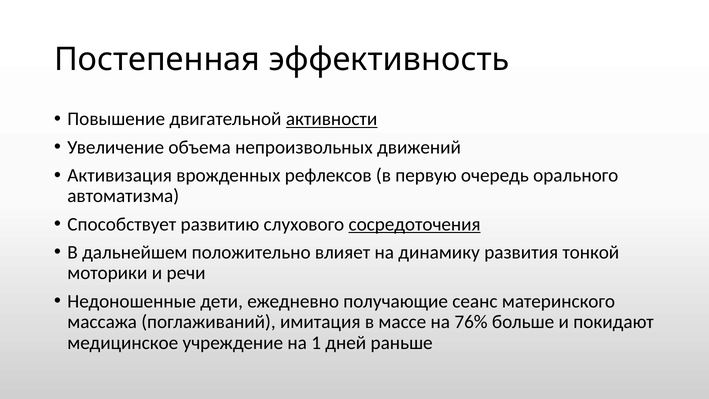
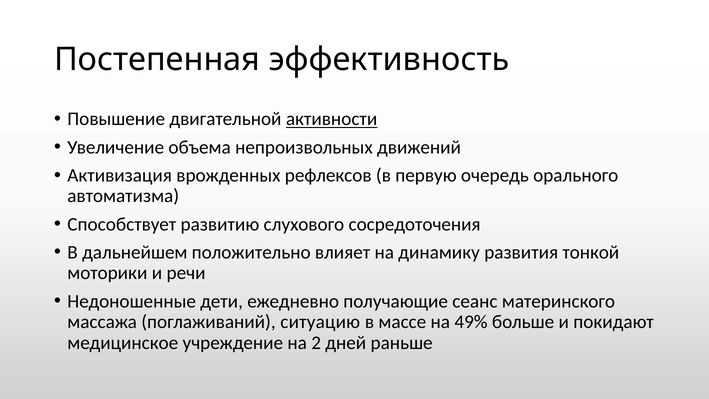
сосредоточения underline: present -> none (415, 224)
имитация: имитация -> ситуацию (320, 322)
76%: 76% -> 49% (471, 322)
1: 1 -> 2 (316, 343)
